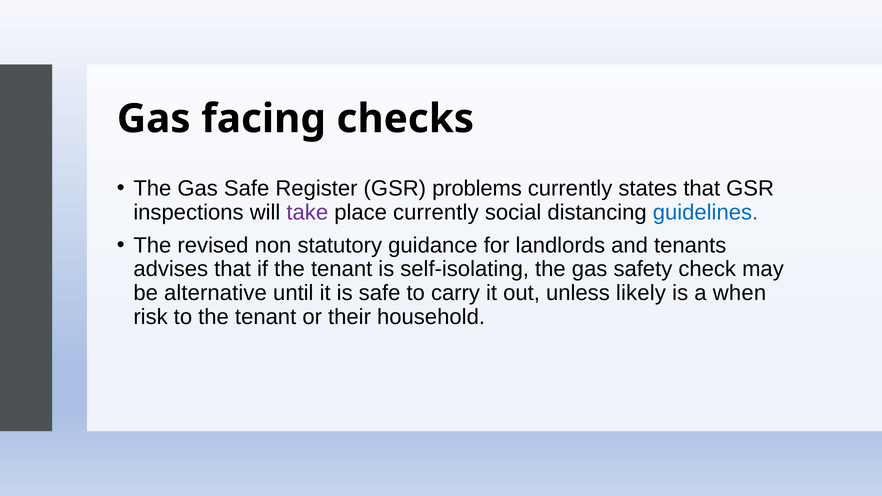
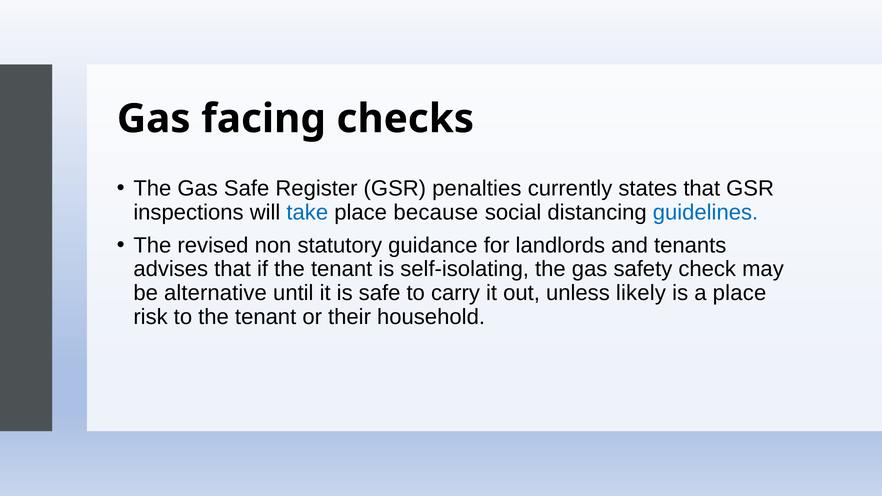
problems: problems -> penalties (477, 189)
take colour: purple -> blue (307, 212)
place currently: currently -> because (436, 212)
a when: when -> place (740, 293)
